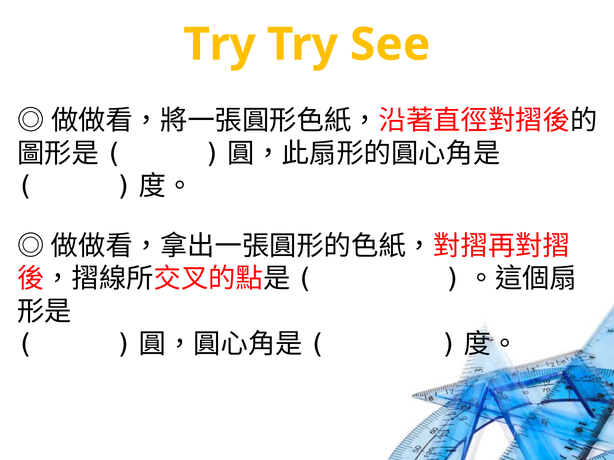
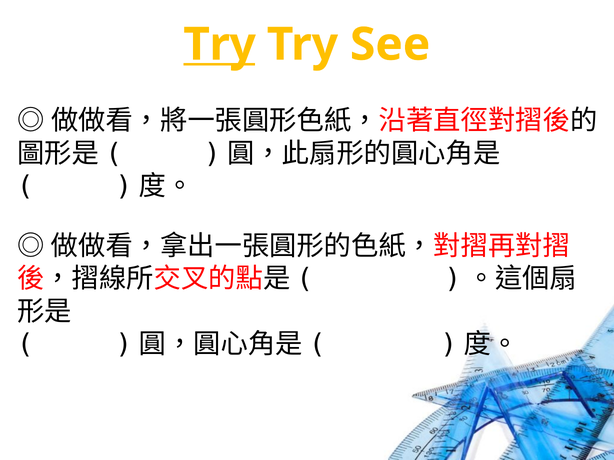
Try underline: none -> present (220, 45)
